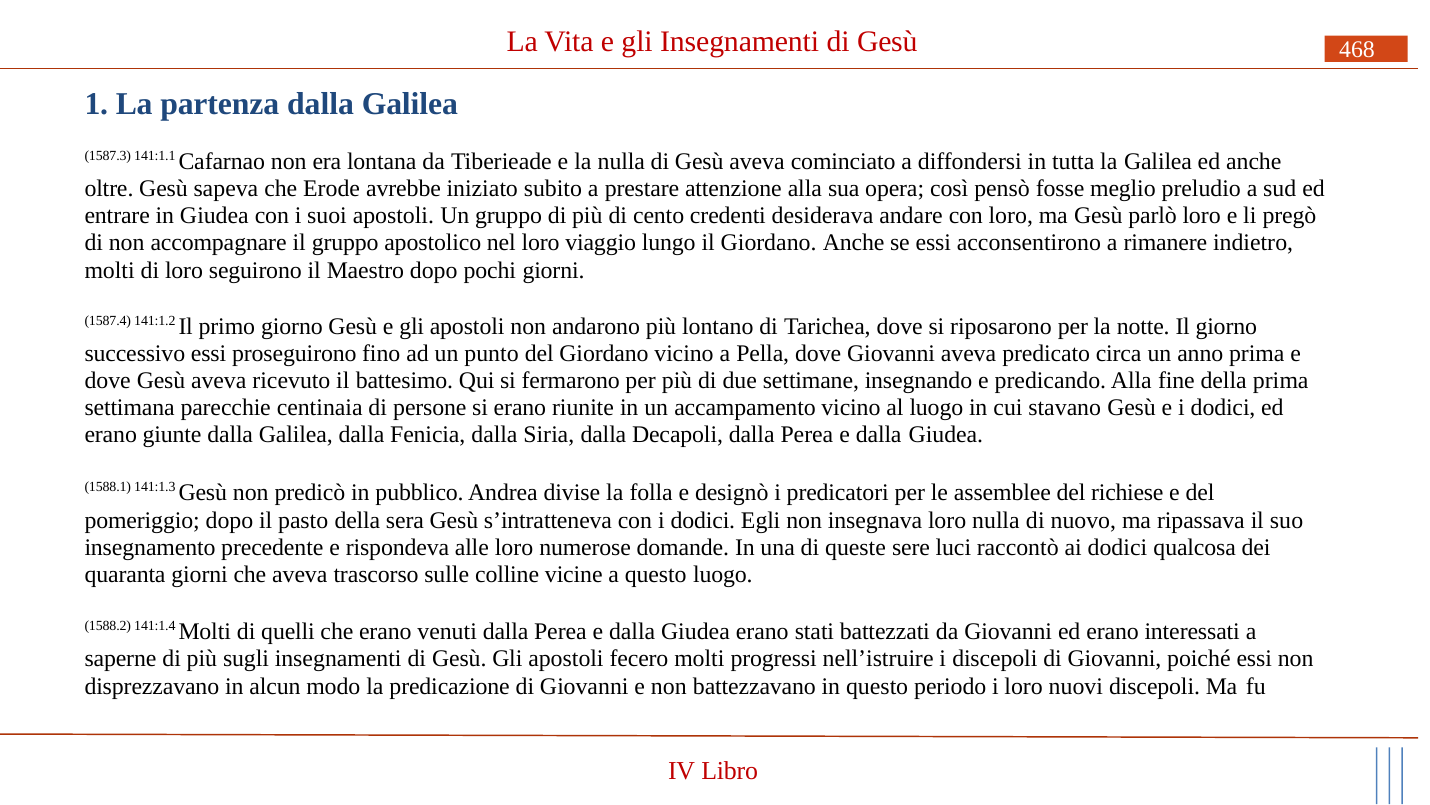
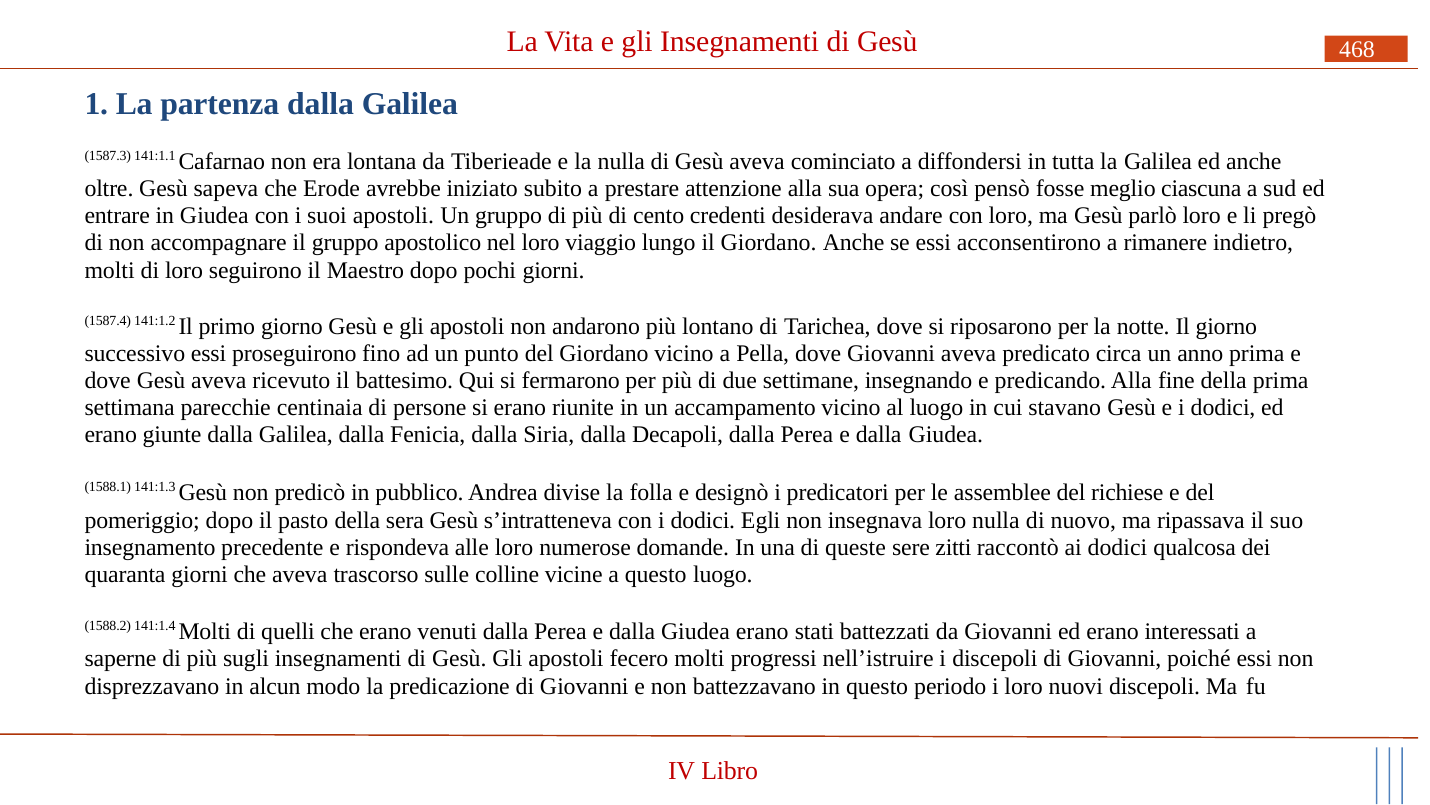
preludio: preludio -> ciascuna (1201, 189)
luci: luci -> zitti (953, 548)
